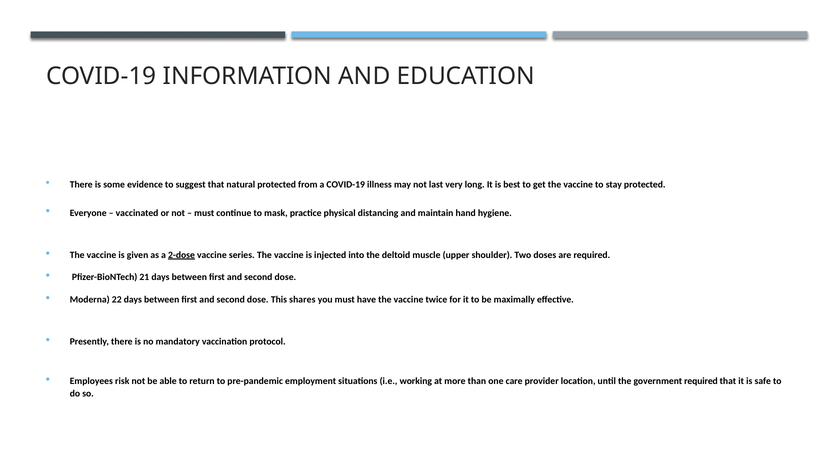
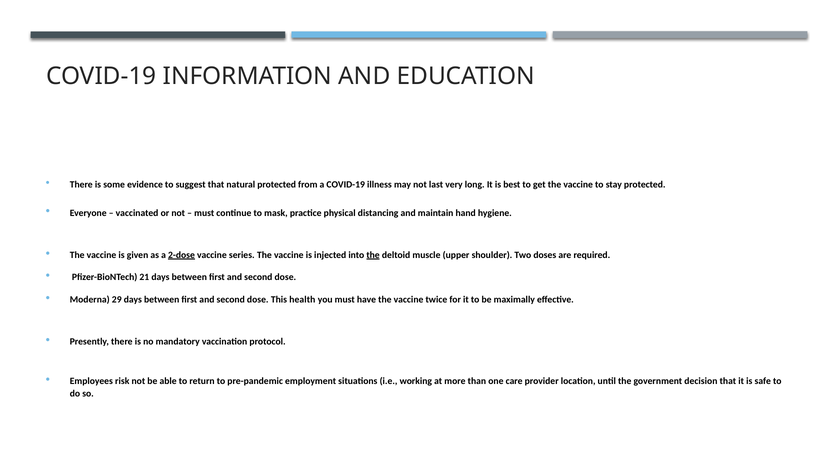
the underline: none -> present (373, 255)
22: 22 -> 29 (117, 300)
shares: shares -> health (302, 300)
government required: required -> decision (701, 381)
